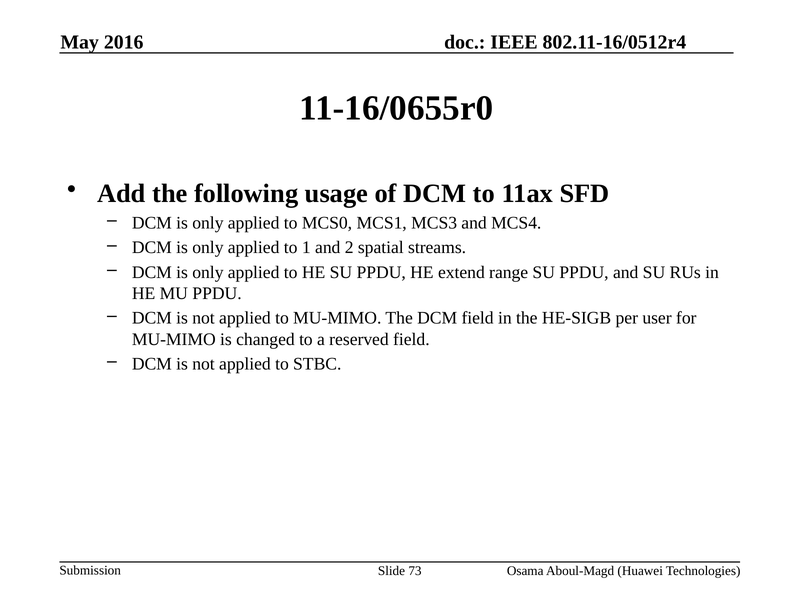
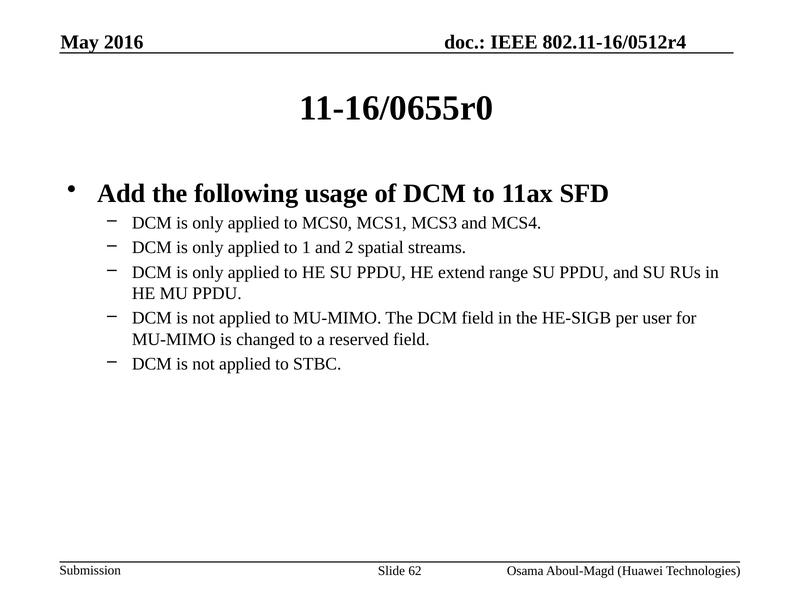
73: 73 -> 62 (415, 570)
